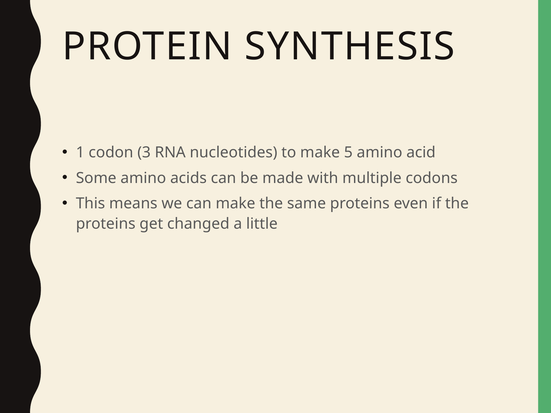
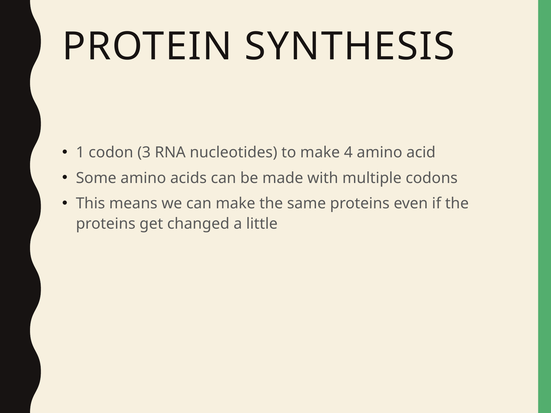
5: 5 -> 4 (348, 153)
